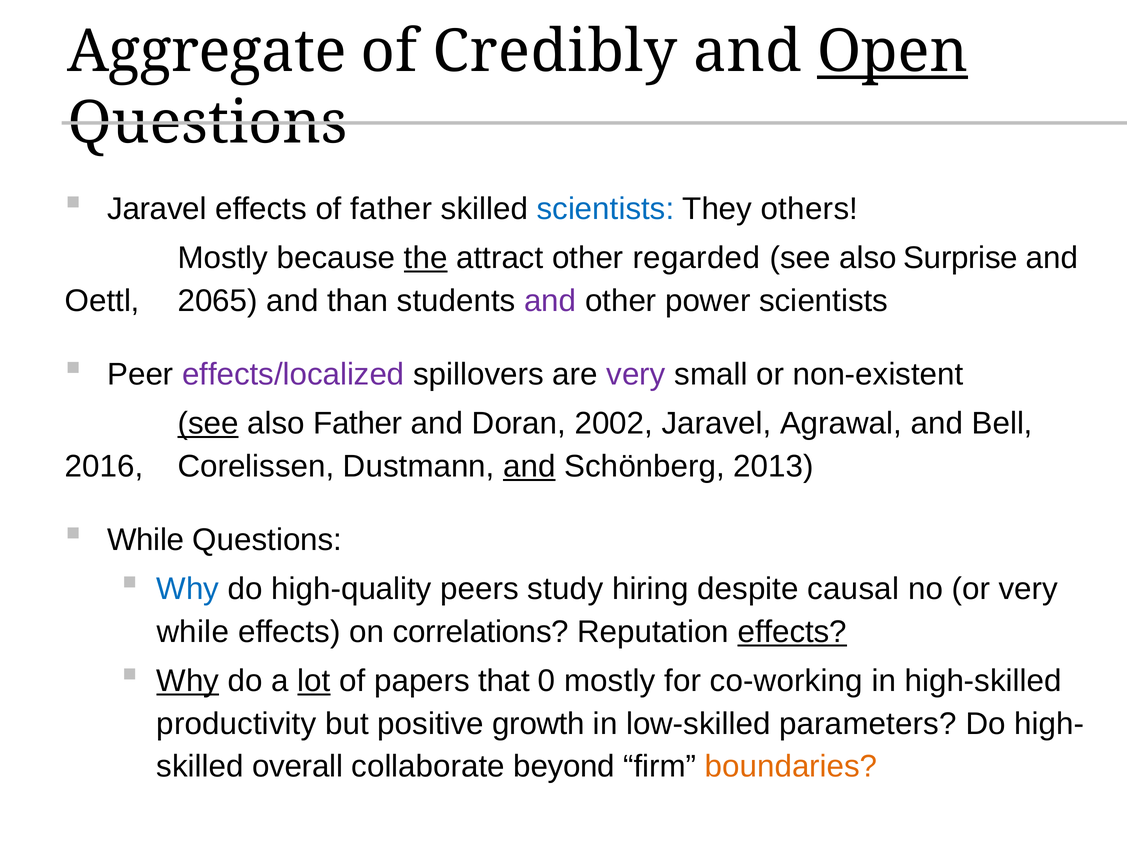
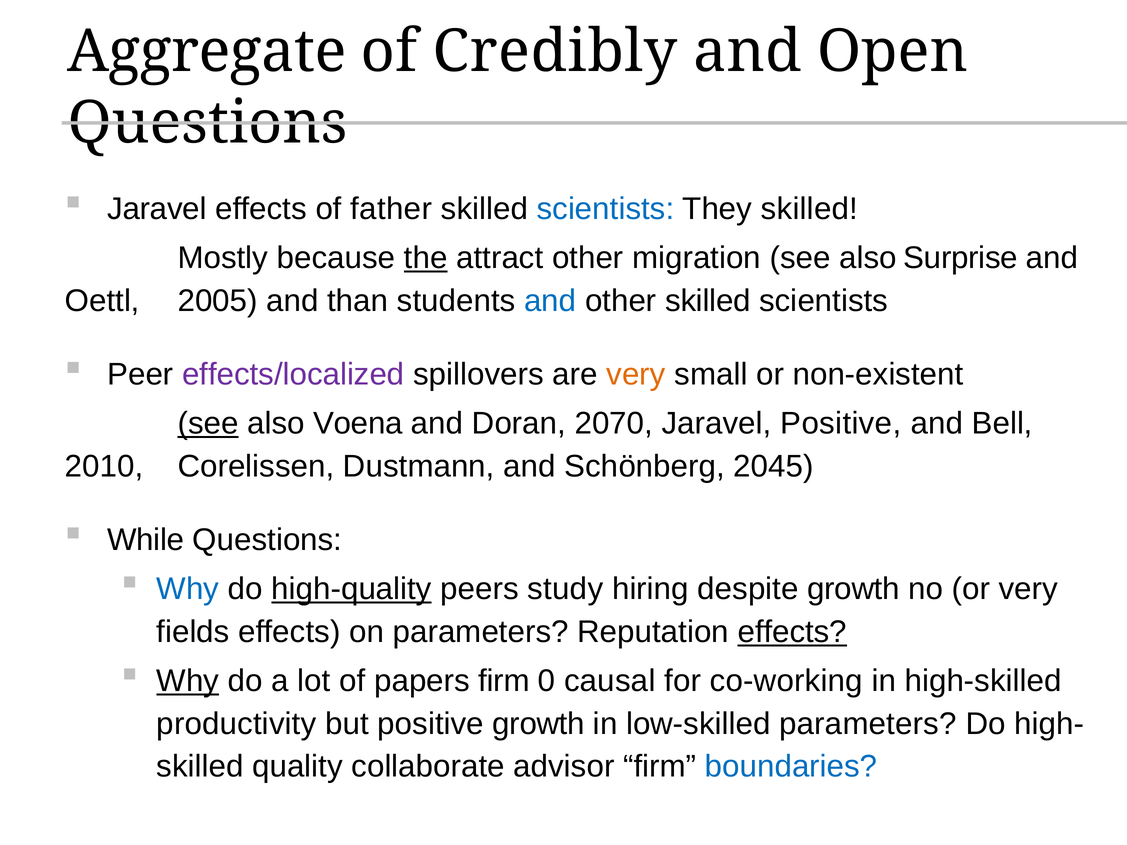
Open underline: present -> none (893, 52)
They others: others -> skilled (809, 209)
regarded: regarded -> migration (696, 258)
2065: 2065 -> 2005 (218, 301)
and colour: purple -> blue (550, 301)
other power: power -> skilled (708, 301)
very colour: purple -> orange (636, 375)
also Father: Father -> Voena (358, 424)
2002: 2002 -> 2070 (614, 424)
Jaravel Agrawal: Agrawal -> Positive (841, 424)
2016: 2016 -> 2010 (104, 467)
and underline: present -> none (529, 467)
2013: 2013 -> 2045 (773, 467)
high-quality underline: none -> present (352, 589)
despite causal: causal -> growth (853, 589)
while: while -> fields (193, 632)
on correlations: correlations -> parameters (481, 632)
lot underline: present -> none (314, 681)
papers that: that -> firm (504, 681)
0 mostly: mostly -> causal (610, 681)
overall: overall -> quality (297, 767)
beyond: beyond -> advisor (564, 767)
boundaries colour: orange -> blue (791, 767)
